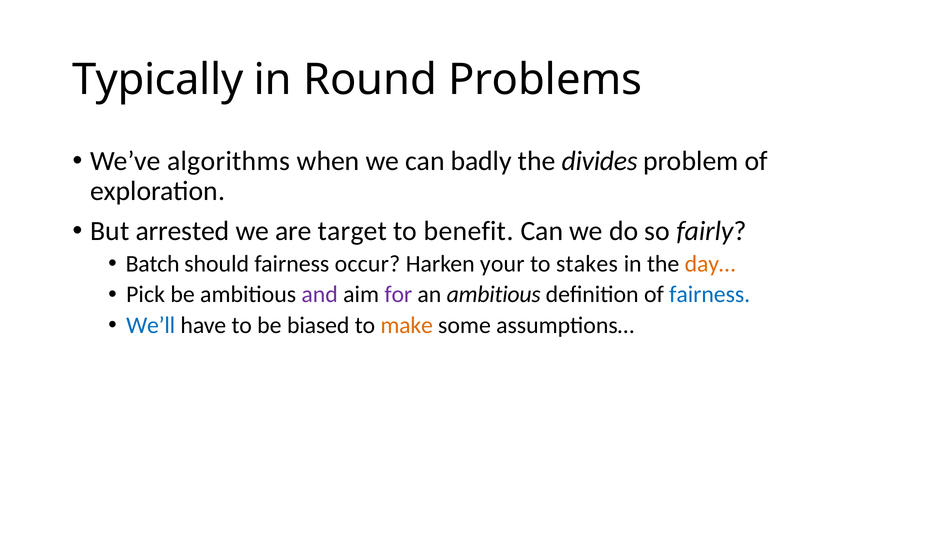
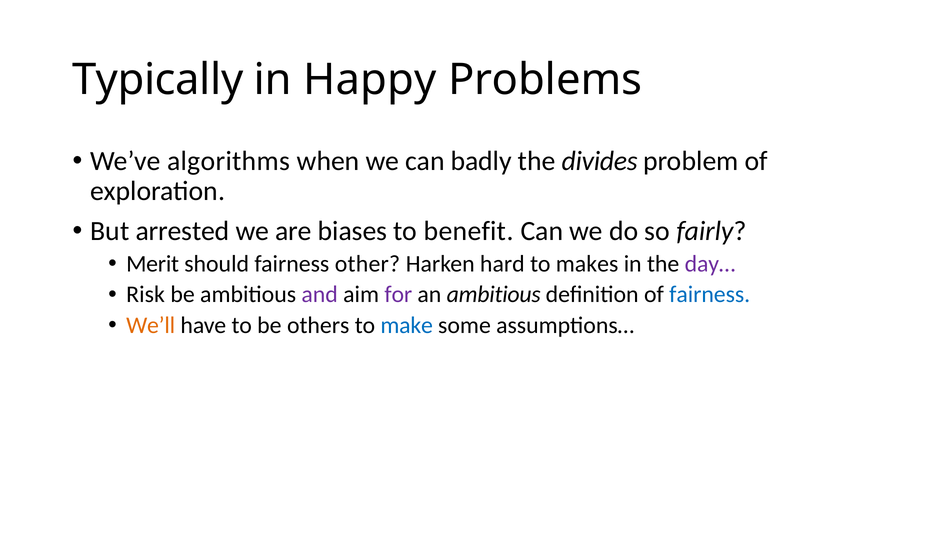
Round: Round -> Happy (370, 80)
target: target -> biases (353, 231)
Batch: Batch -> Merit (153, 264)
occur: occur -> other (367, 264)
your: your -> hard (502, 264)
stakes: stakes -> makes (587, 264)
day… colour: orange -> purple (710, 264)
Pick: Pick -> Risk (146, 294)
We’ll colour: blue -> orange (151, 325)
biased: biased -> others (318, 325)
make colour: orange -> blue (407, 325)
